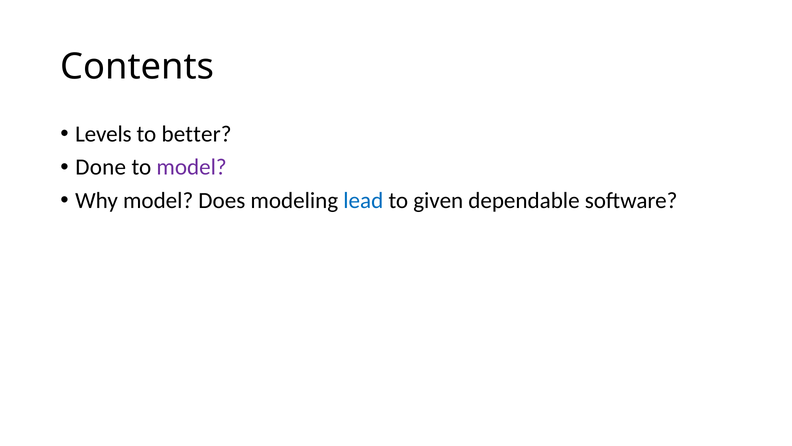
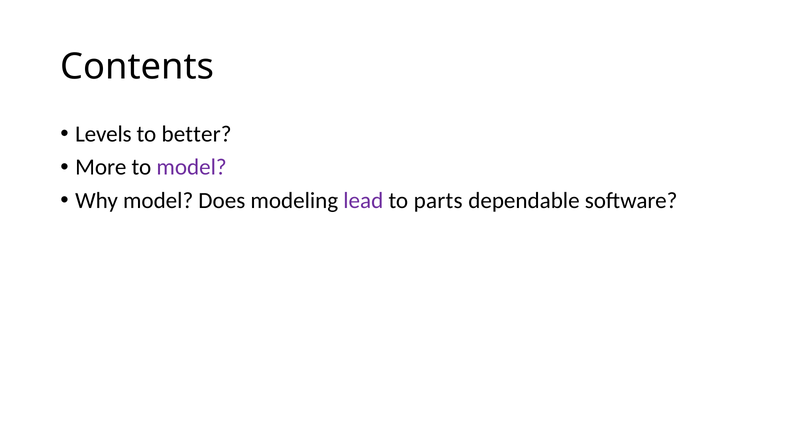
Done: Done -> More (101, 167)
lead colour: blue -> purple (363, 200)
given: given -> parts (438, 200)
